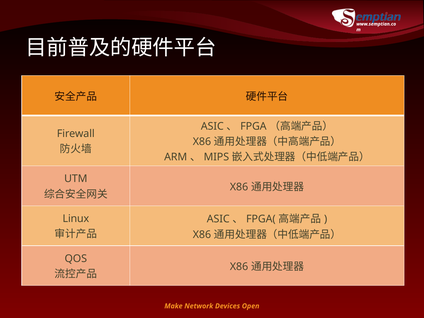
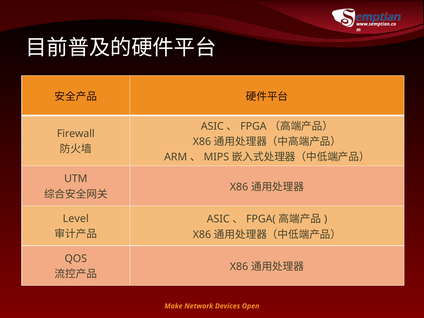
Linux: Linux -> Level (76, 219)
